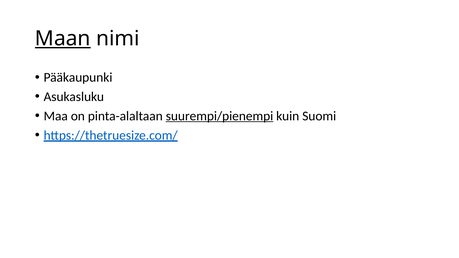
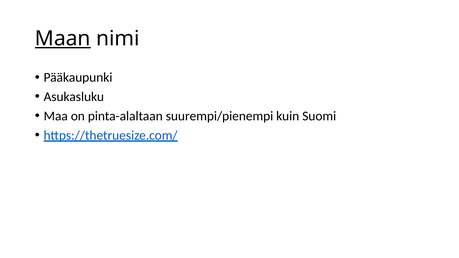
suurempi/pienempi underline: present -> none (220, 116)
